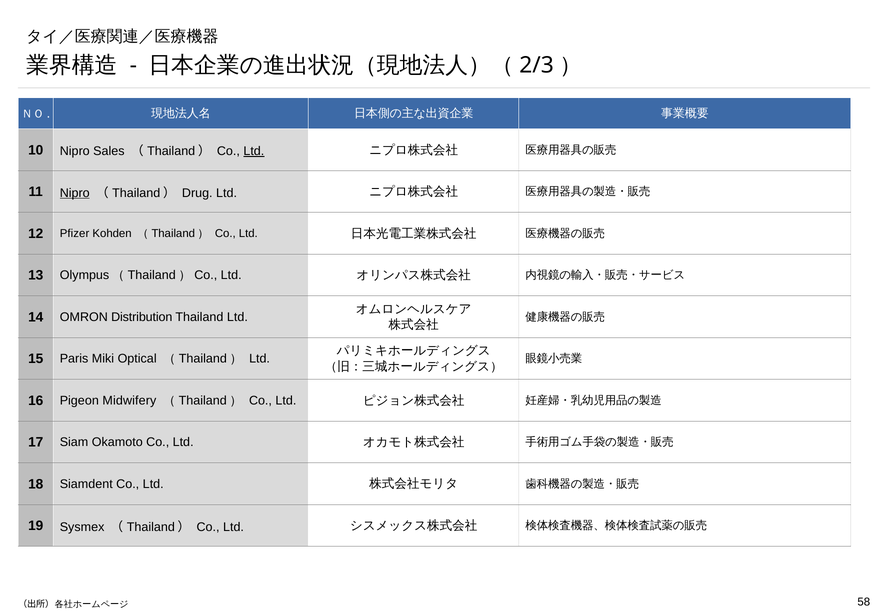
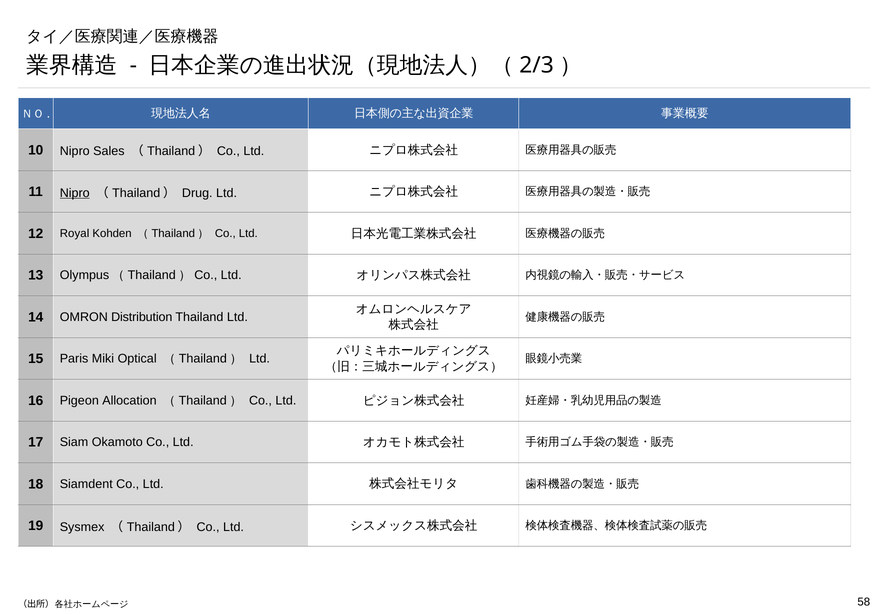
Ltd underline: present -> none (254, 151)
Pfizer: Pfizer -> Royal (75, 233)
Midwifery: Midwifery -> Allocation (129, 400)
